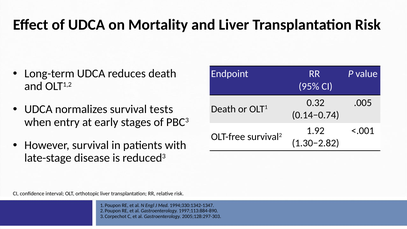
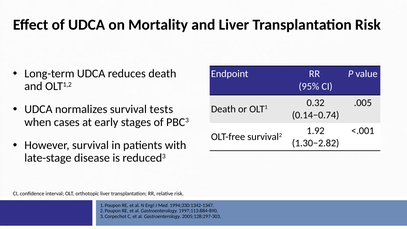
entry: entry -> cases (67, 122)
